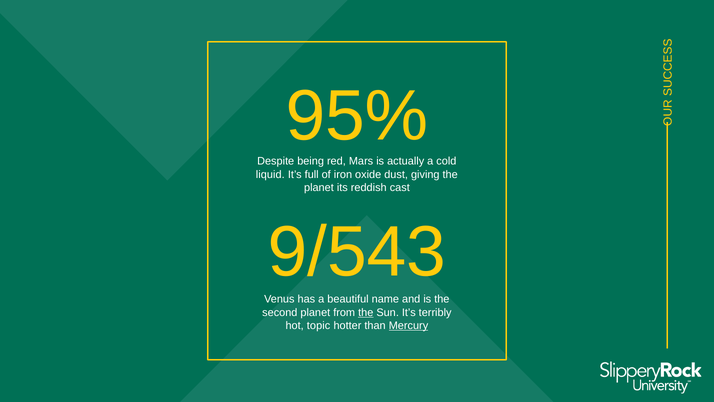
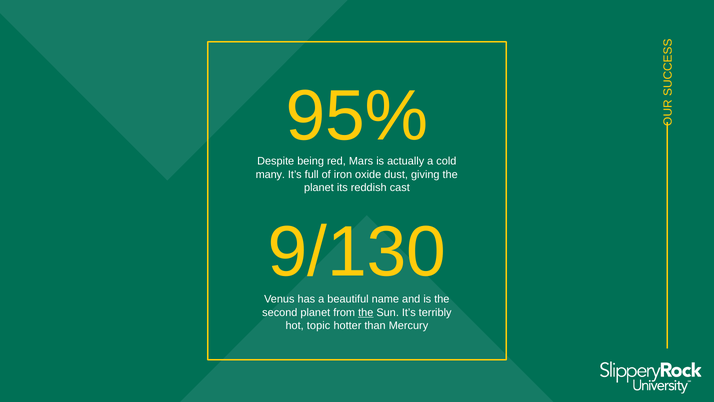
liquid: liquid -> many (270, 174)
9/543: 9/543 -> 9/130 (357, 252)
Mercury underline: present -> none (408, 325)
